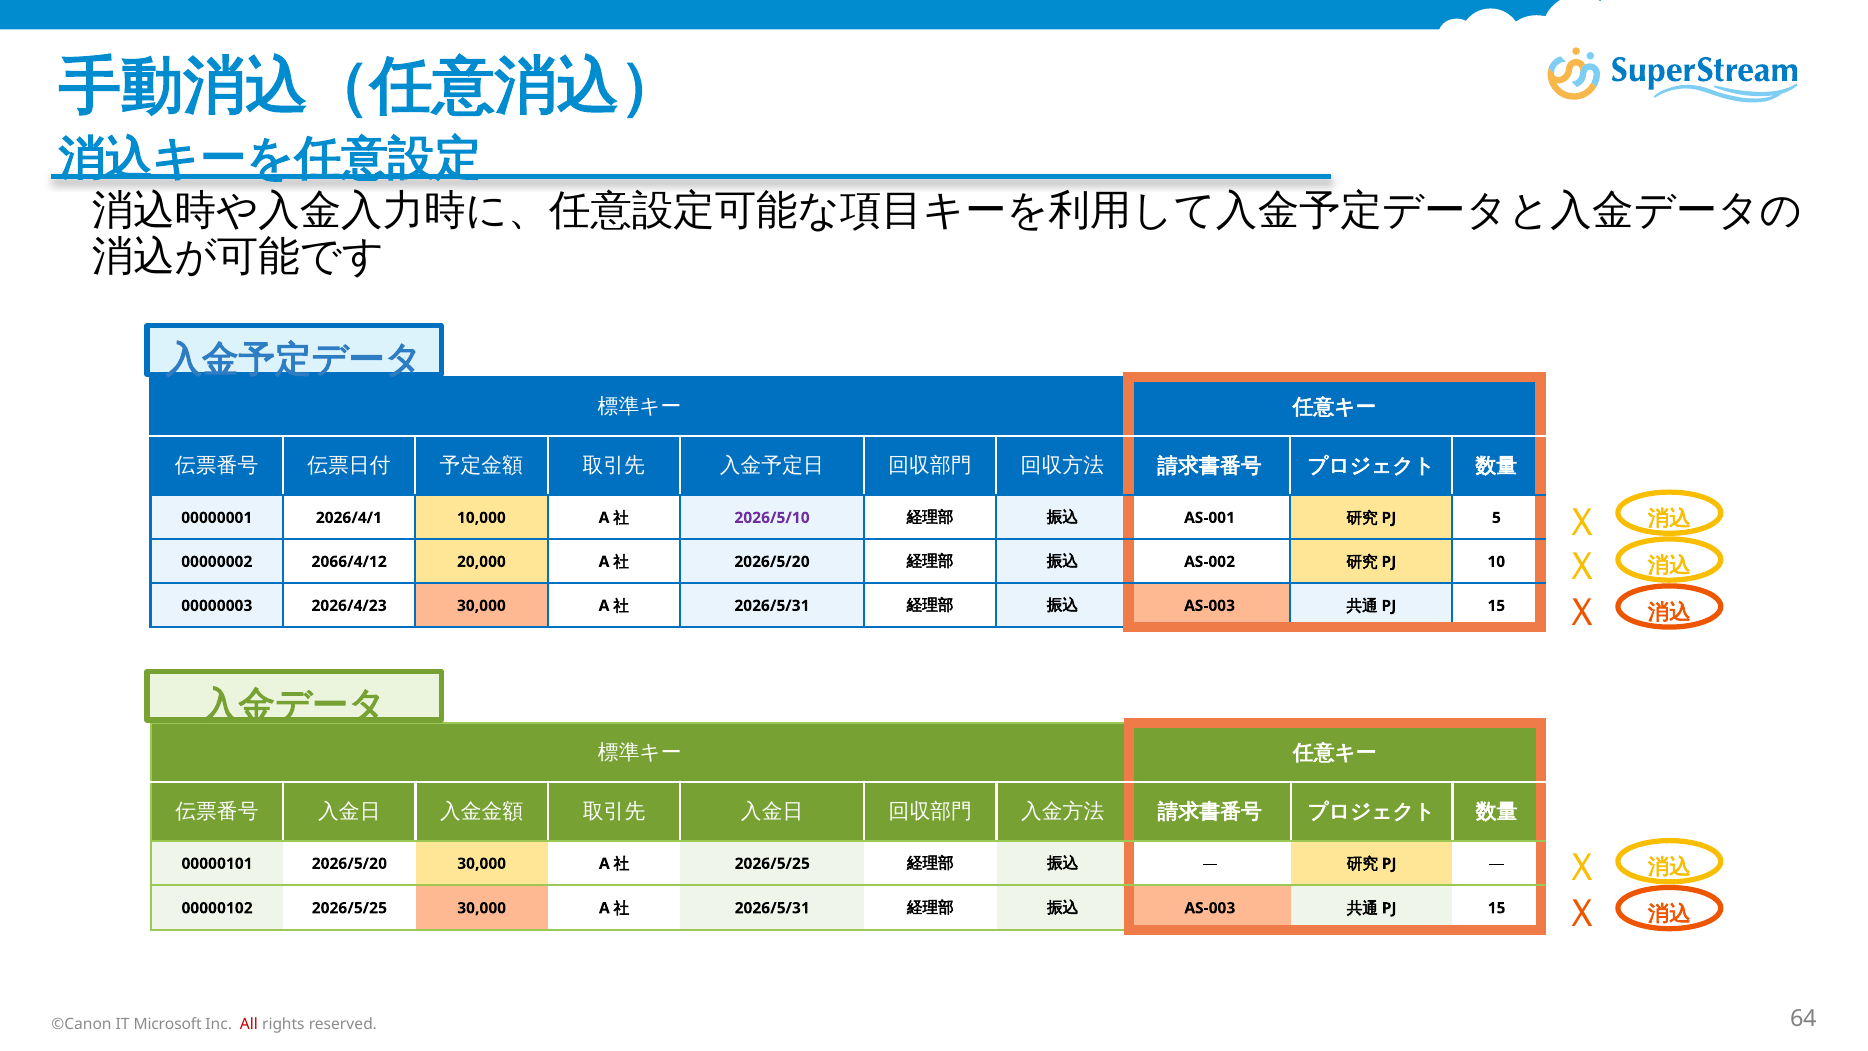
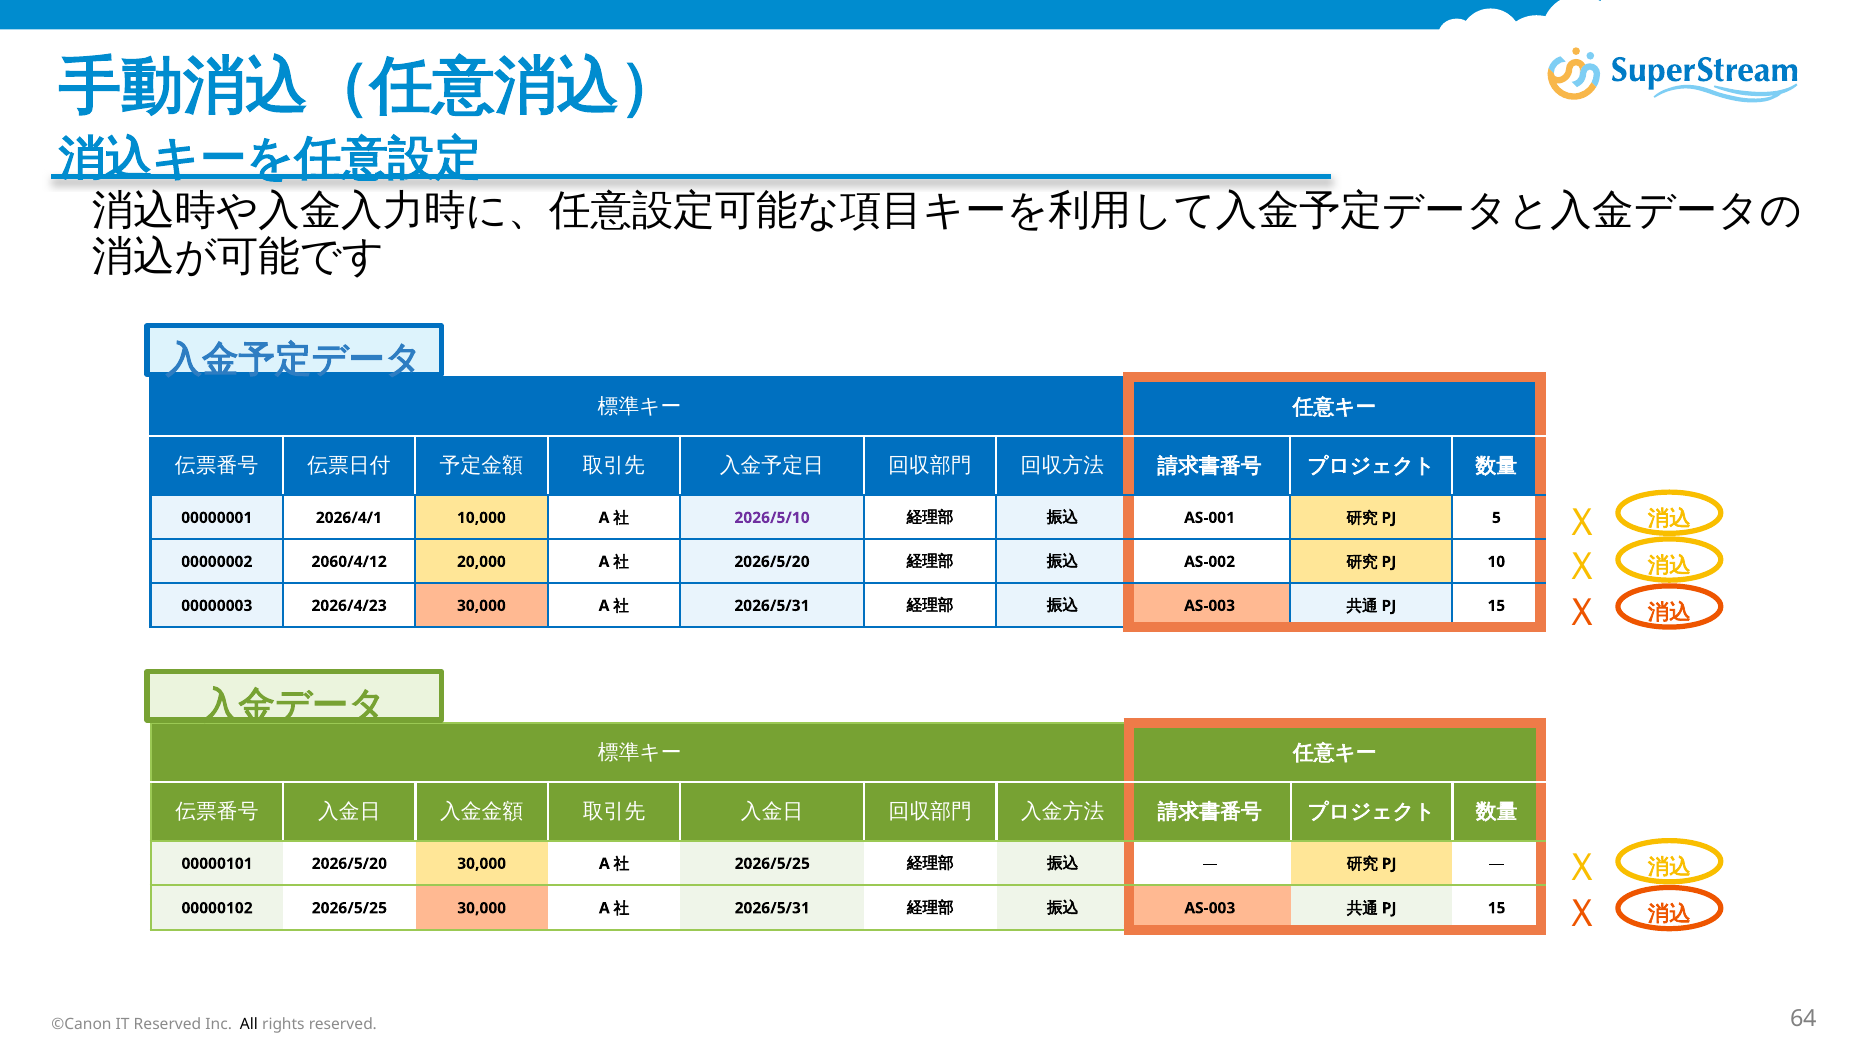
2066/4/12: 2066/4/12 -> 2060/4/12 (349, 562)
IT Microsoft: Microsoft -> Reserved (168, 1024)
All colour: red -> black (249, 1024)
